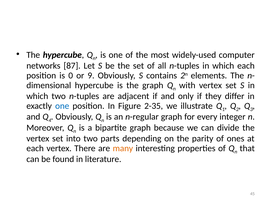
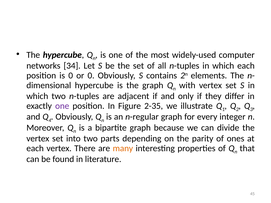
87: 87 -> 34 (72, 66)
or 9: 9 -> 0 (91, 76)
one colour: blue -> purple (62, 106)
